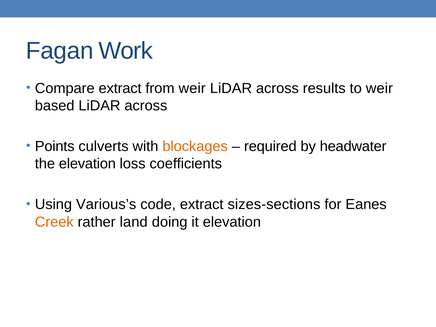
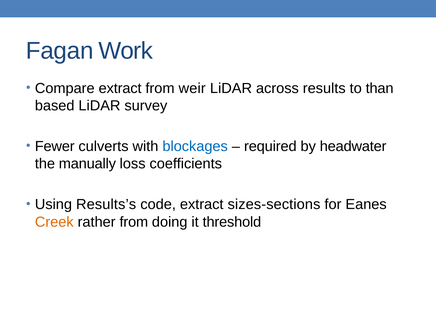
to weir: weir -> than (380, 88)
based LiDAR across: across -> survey (146, 106)
Points: Points -> Fewer (55, 146)
blockages colour: orange -> blue (195, 146)
the elevation: elevation -> manually (87, 164)
Various’s: Various’s -> Results’s (106, 204)
rather land: land -> from (134, 222)
it elevation: elevation -> threshold (232, 222)
